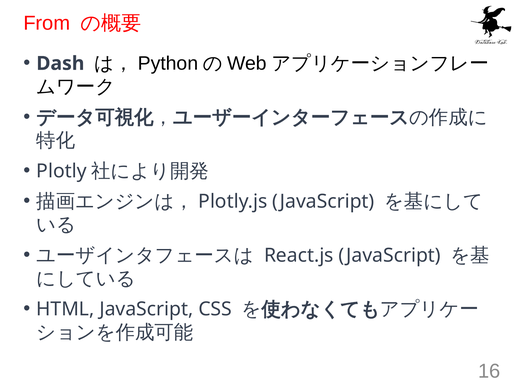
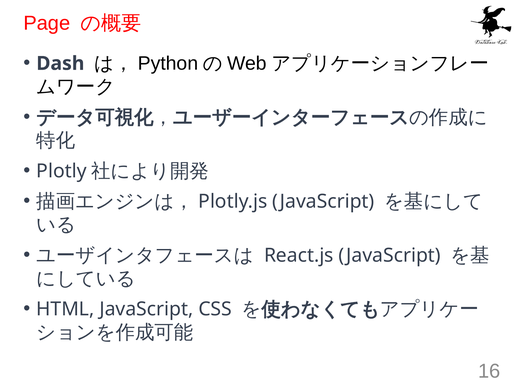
From: From -> Page (47, 23)
